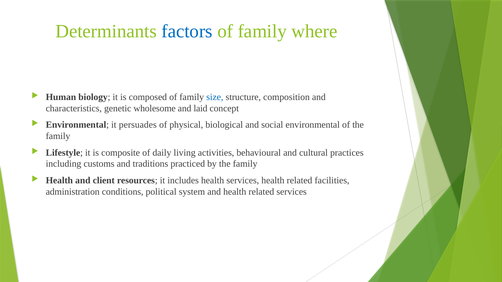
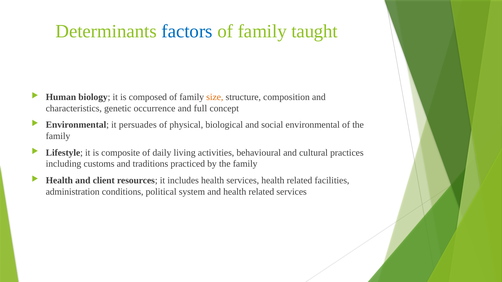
where: where -> taught (315, 31)
size colour: blue -> orange (215, 97)
wholesome: wholesome -> occurrence (155, 108)
laid: laid -> full (200, 108)
